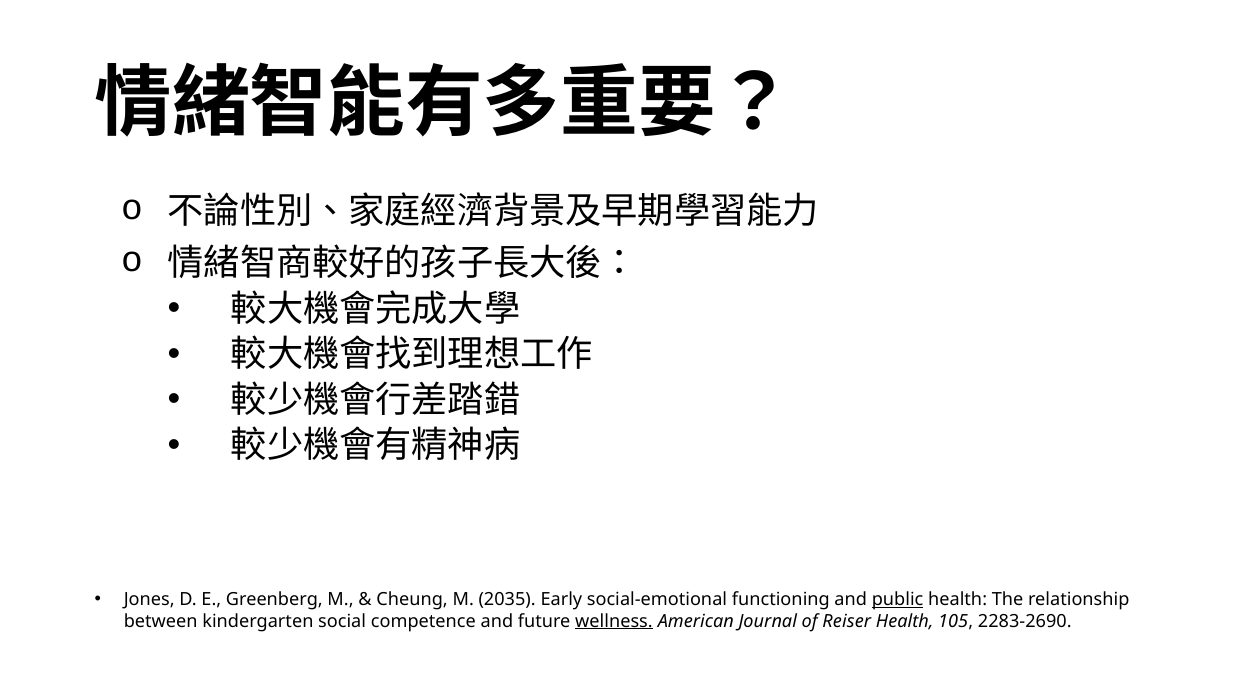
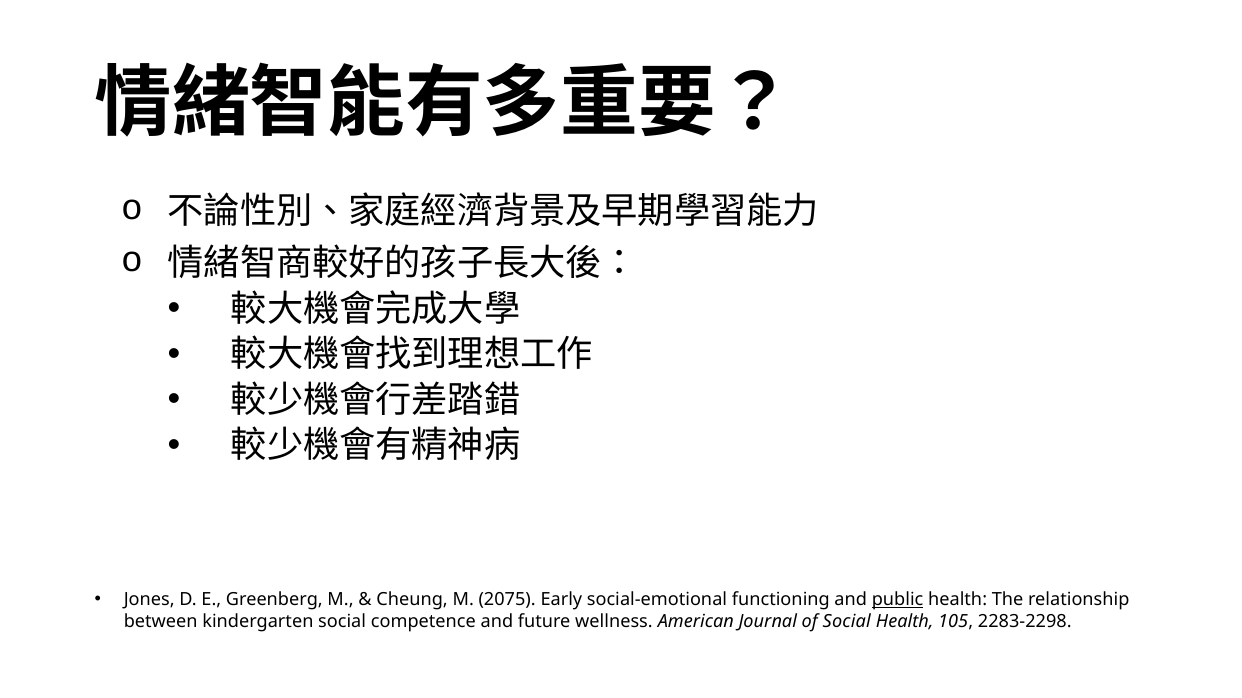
2035: 2035 -> 2075 (507, 600)
wellness underline: present -> none (614, 622)
of Reiser: Reiser -> Social (847, 622)
2283-2690: 2283-2690 -> 2283-2298 (1025, 622)
